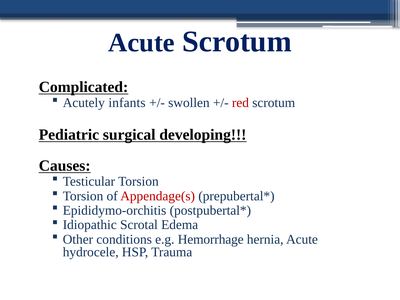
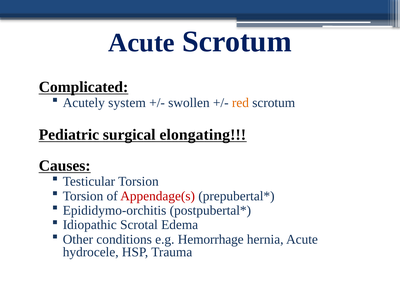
infants: infants -> system (127, 103)
red colour: red -> orange (240, 103)
developing: developing -> elongating (203, 135)
